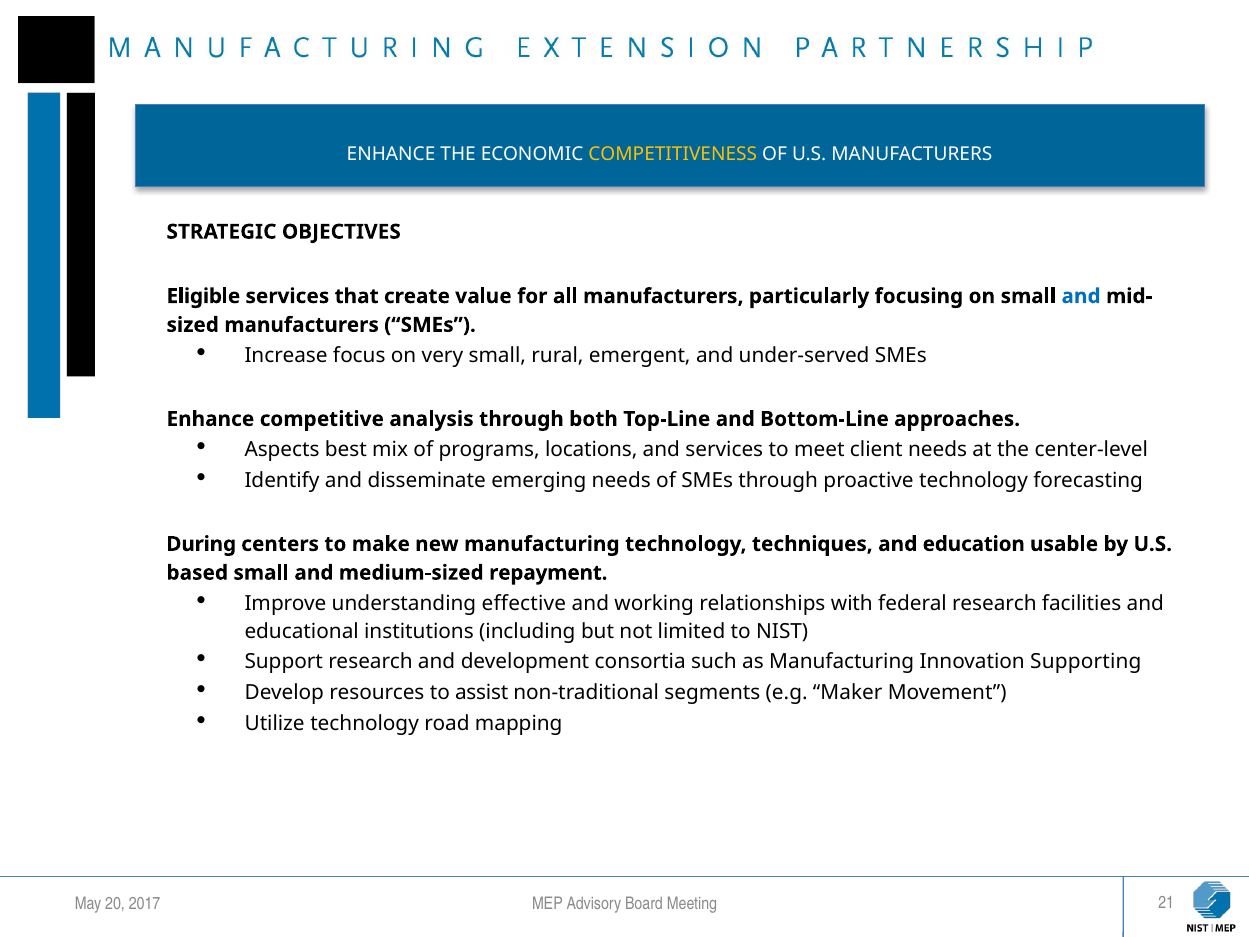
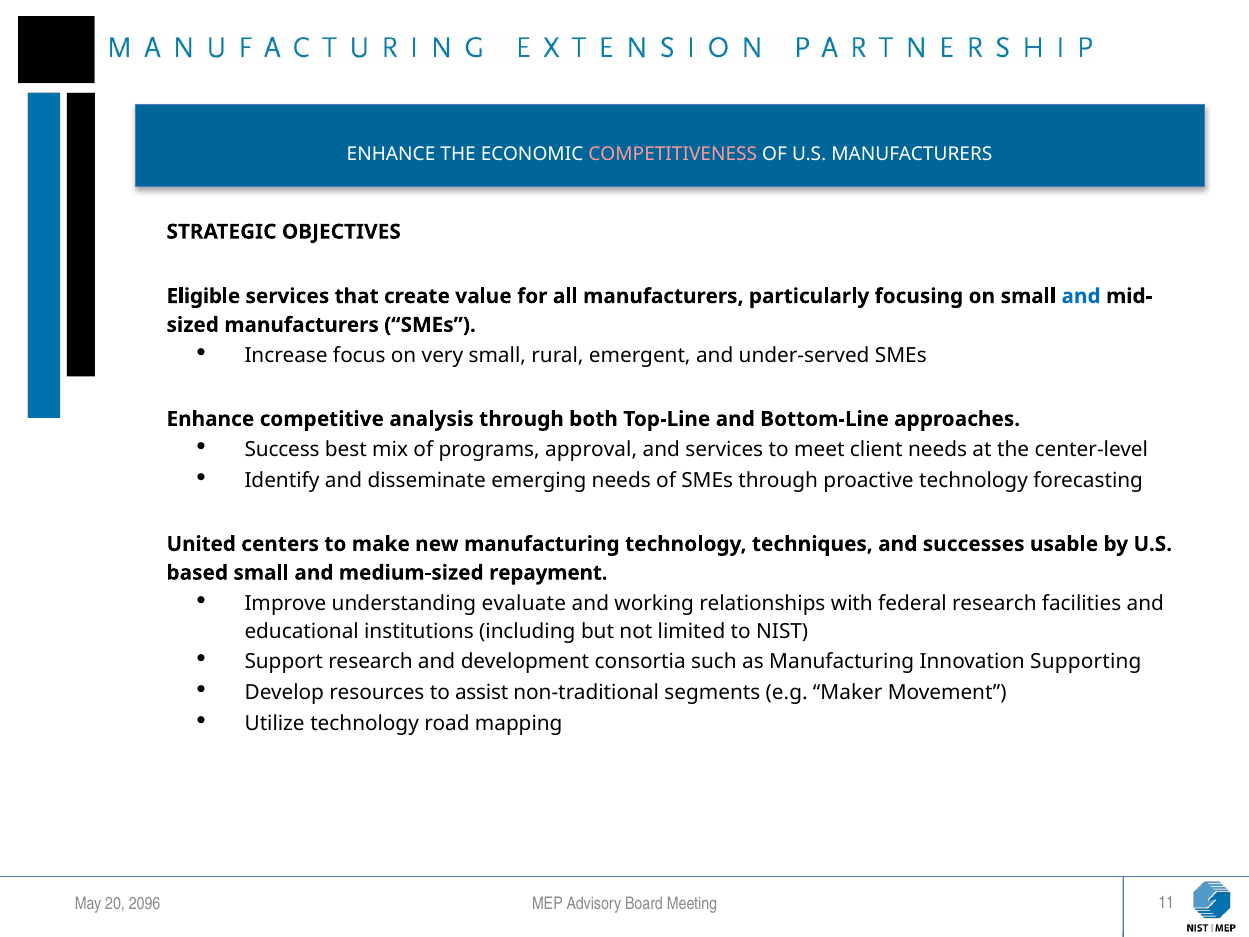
COMPETITIVENESS colour: yellow -> pink (673, 155)
Aspects: Aspects -> Success (282, 450)
locations: locations -> approval (591, 450)
During: During -> United (201, 544)
education: education -> successes (974, 544)
effective: effective -> evaluate (524, 604)
2017: 2017 -> 2096 (145, 904)
21: 21 -> 11 (1166, 903)
